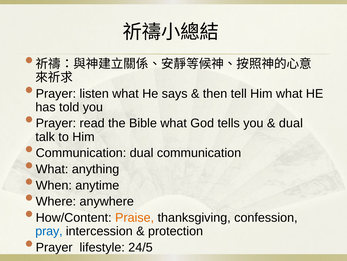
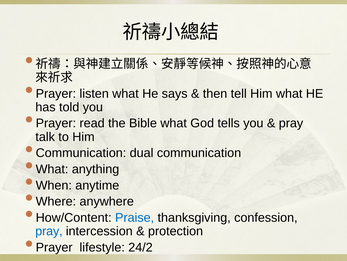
dual: dual -> pray (291, 123)
Praise colour: orange -> blue (135, 217)
24/5: 24/5 -> 24/2 (140, 247)
